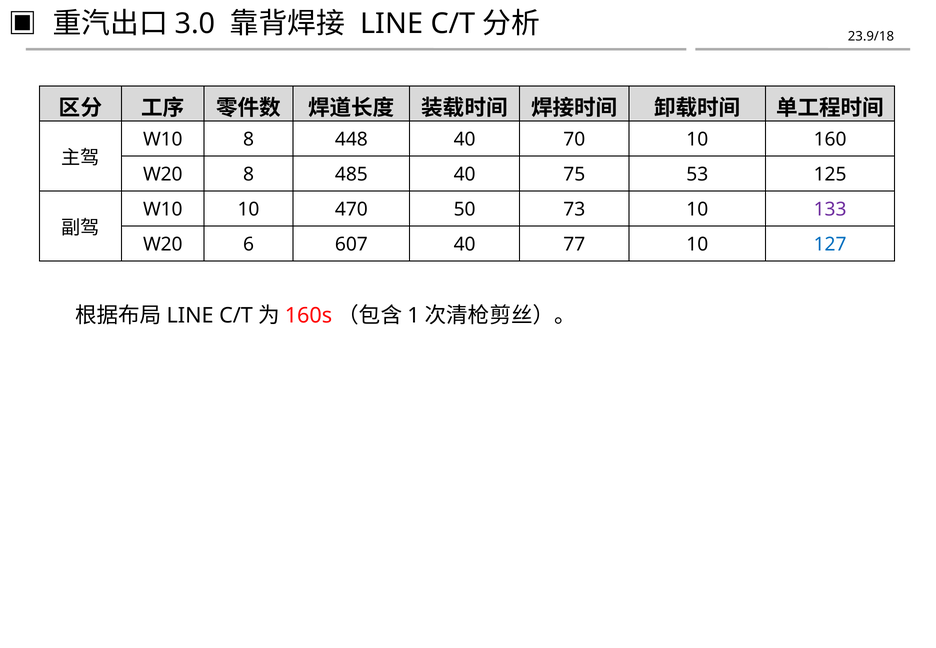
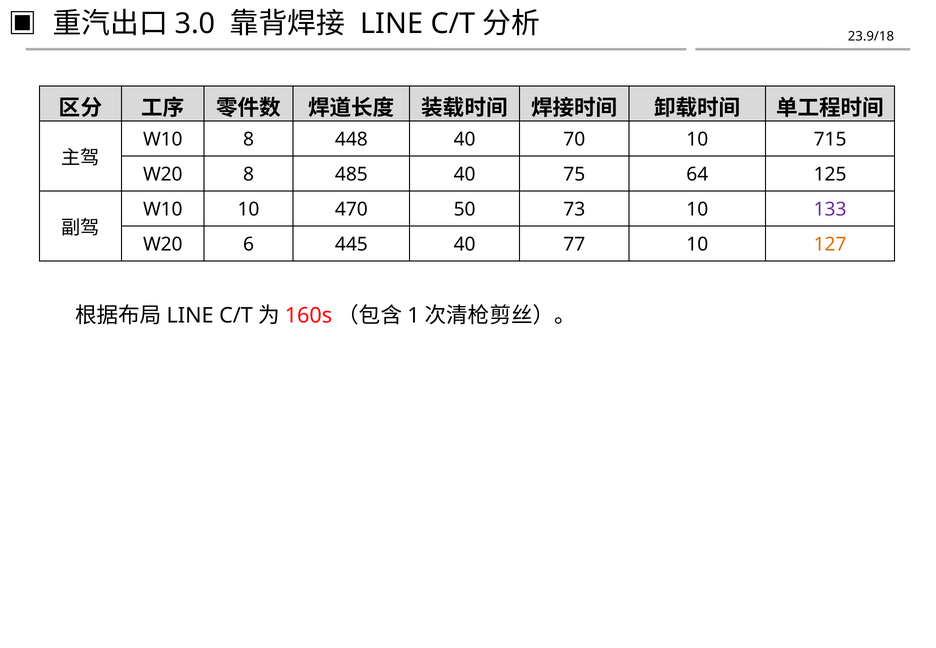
160: 160 -> 715 (830, 139)
53: 53 -> 64 (697, 175)
607: 607 -> 445 (351, 245)
127 colour: blue -> orange (830, 245)
